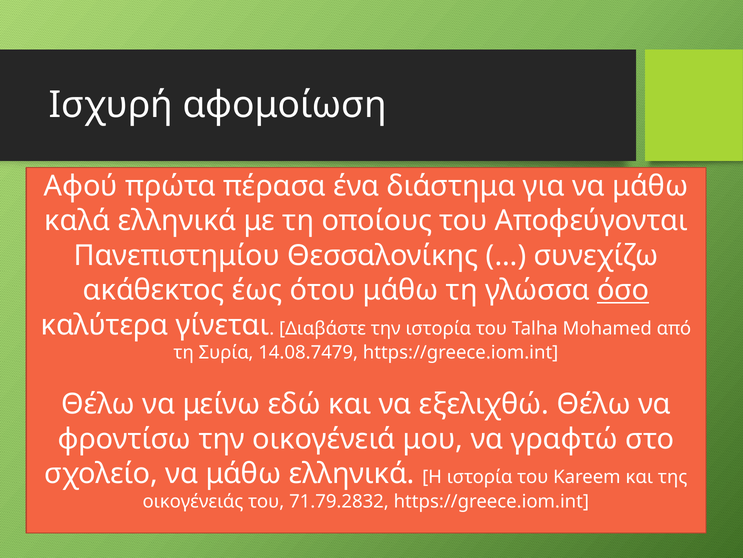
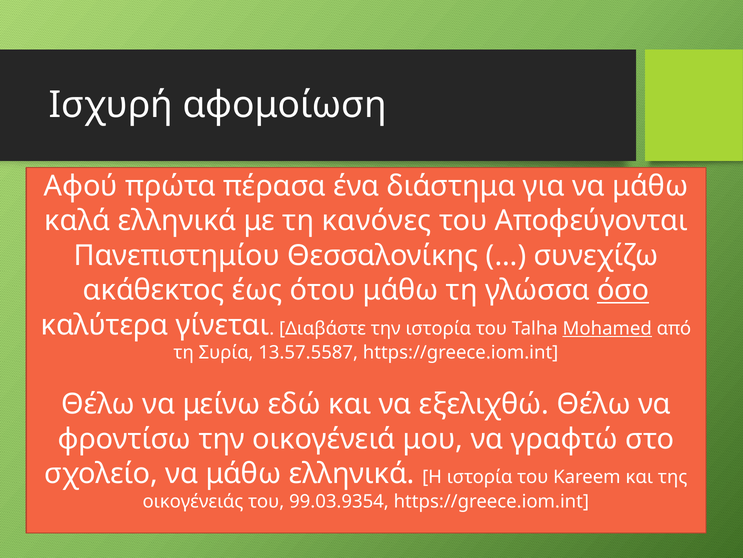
οποίους: οποίους -> κανόνες (377, 221)
Mohamed underline: none -> present (607, 328)
14.08.7479: 14.08.7479 -> 13.57.5587 (308, 352)
71.79.2832: 71.79.2832 -> 99.03.9354 (339, 501)
